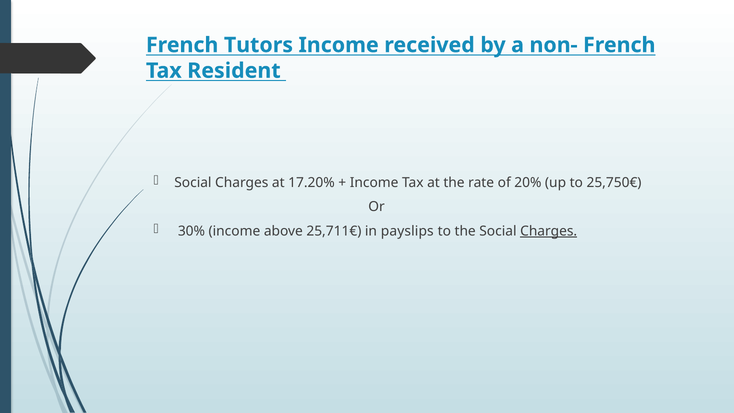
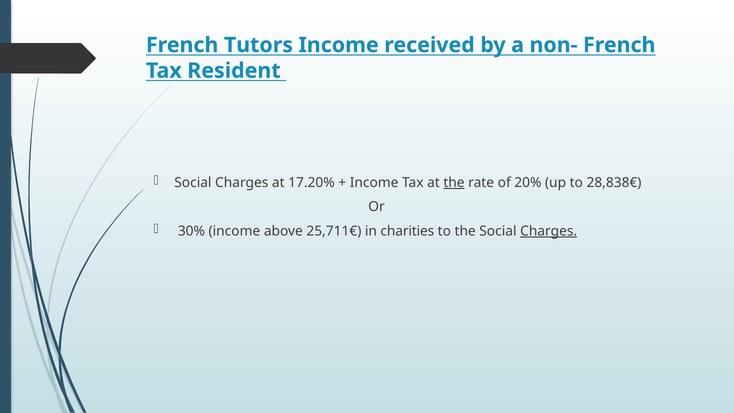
the underline: none -> present (454, 183)
25,750€: 25,750€ -> 28,838€ (614, 183)
payslips: payslips -> charities (407, 231)
